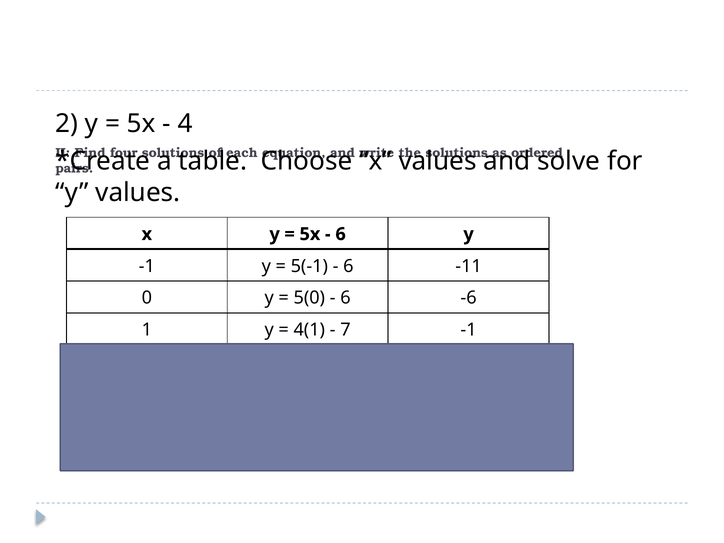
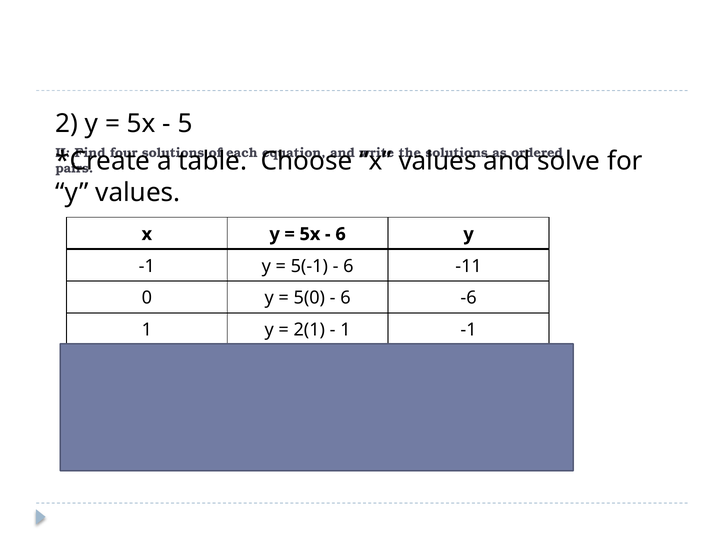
4: 4 -> 5 (185, 124)
4(1: 4(1 -> 2(1 (309, 330)
7: 7 -> 1 (345, 330)
